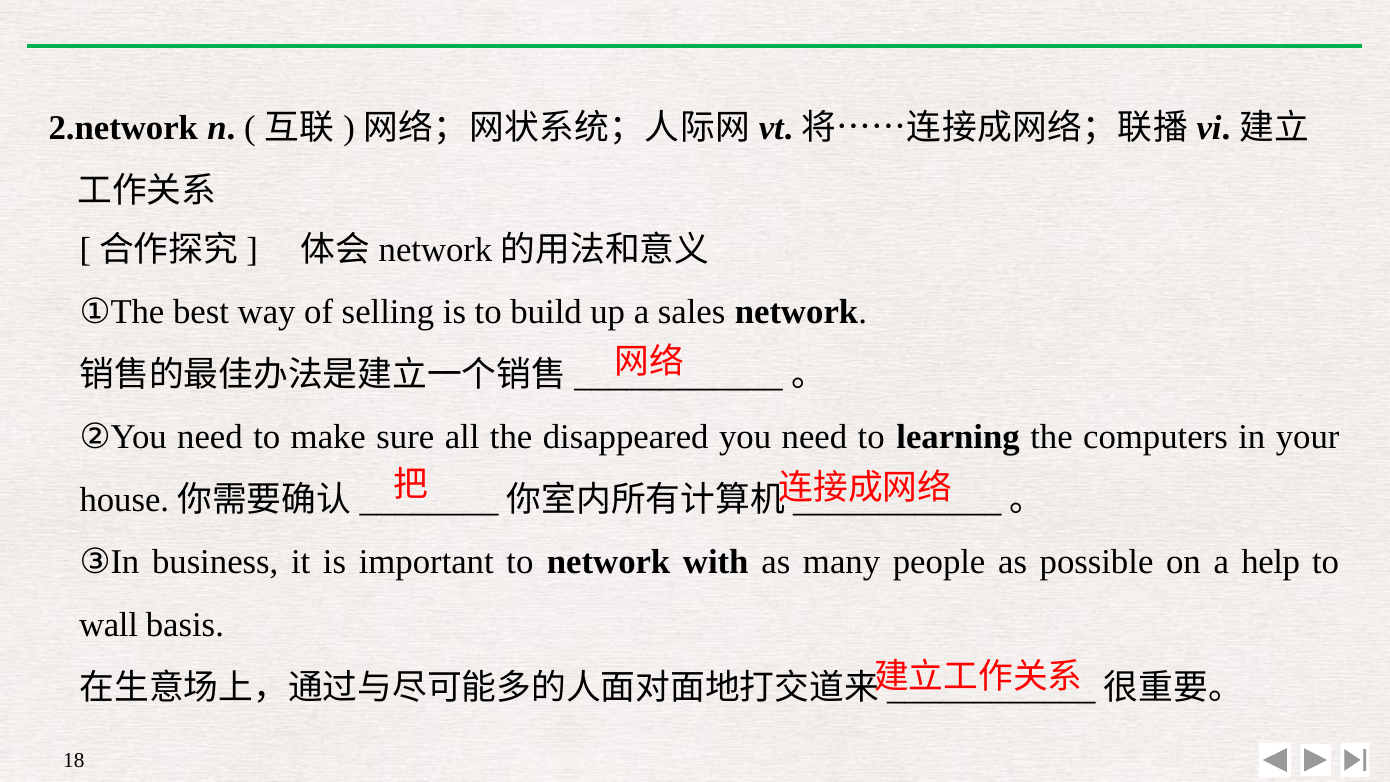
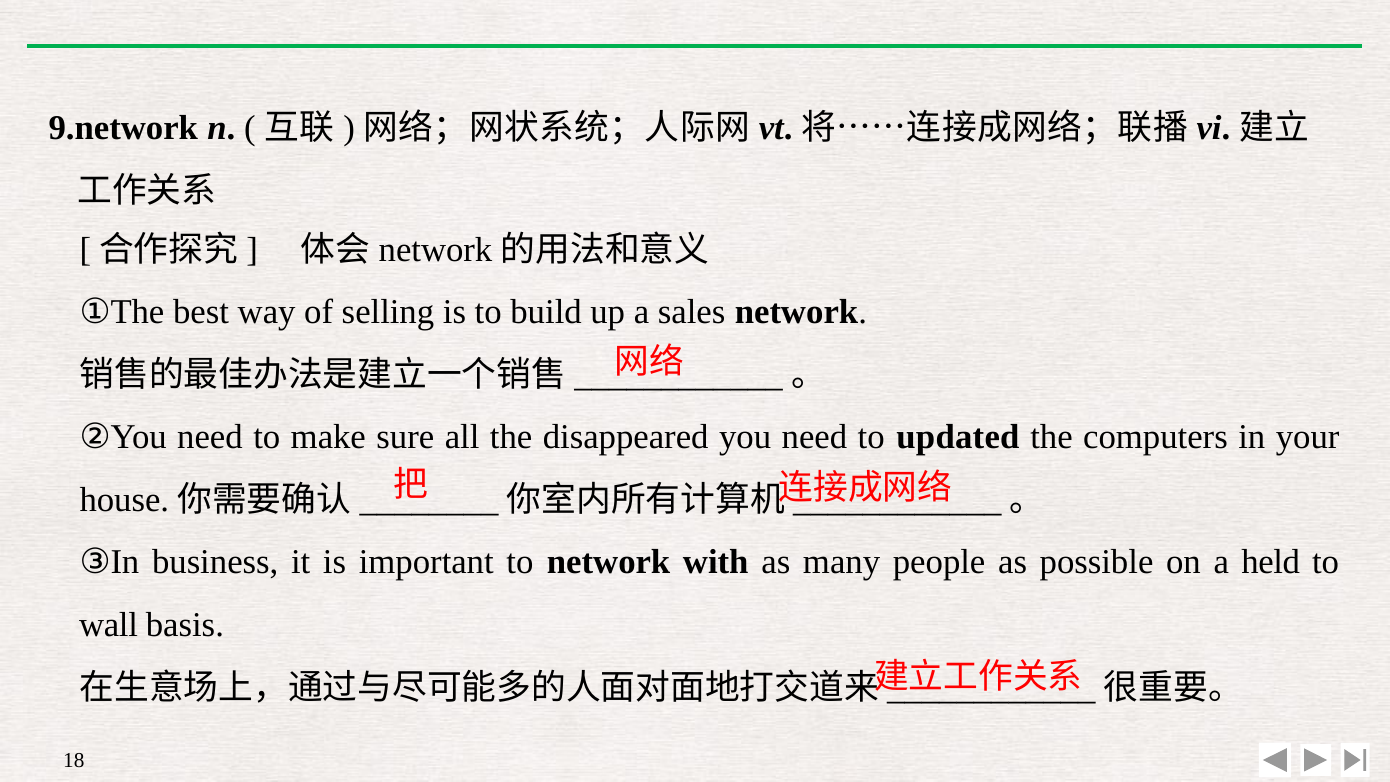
2.network: 2.network -> 9.network (123, 128)
learning: learning -> updated (958, 437)
help: help -> held (1271, 562)
